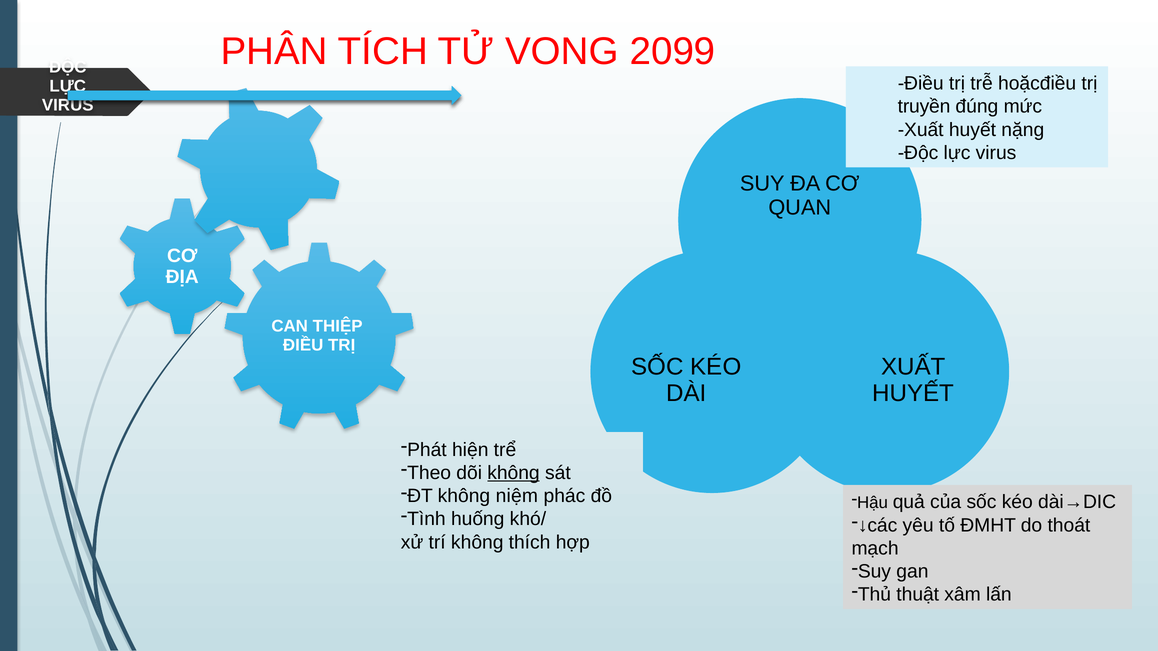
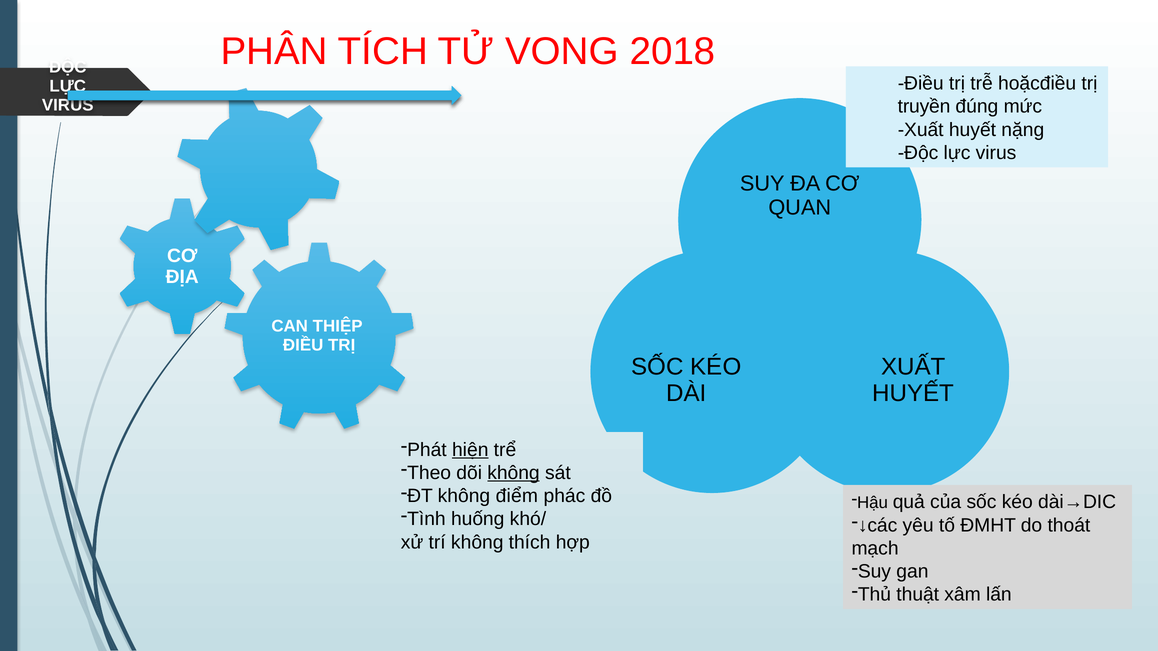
2099: 2099 -> 2018 (673, 52)
hiện underline: none -> present (470, 450)
niệm: niệm -> điểm (517, 496)
